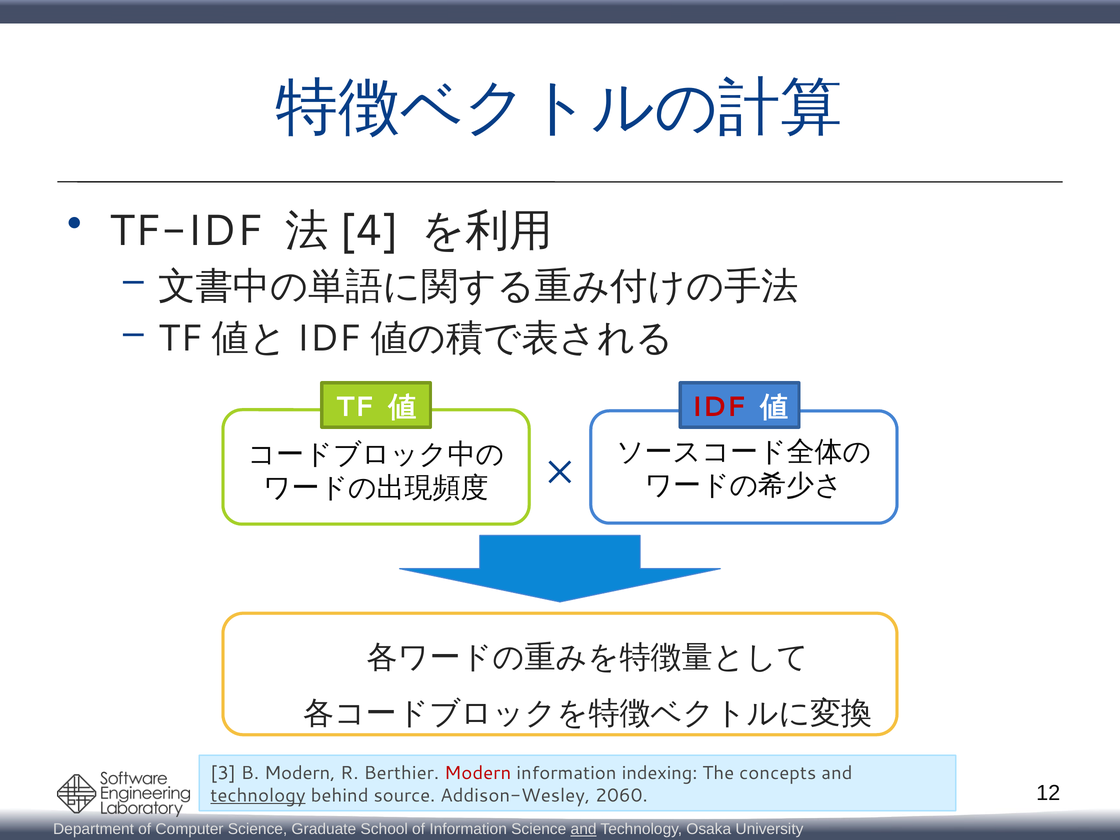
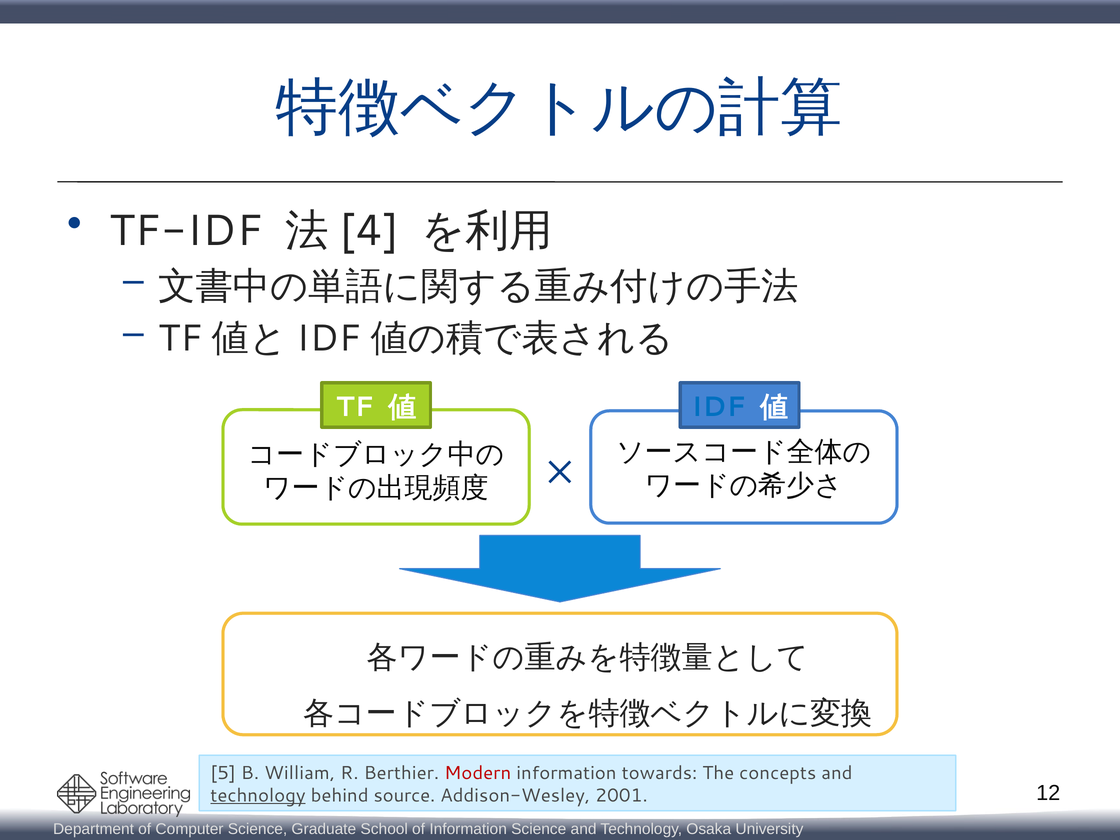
IDF colour: red -> blue (719, 407)
3: 3 -> 5 (223, 773)
B Modern: Modern -> William (300, 773)
indexing: indexing -> towards (659, 773)
2060: 2060 -> 2001 (621, 796)
and underline: present -> none (584, 829)
